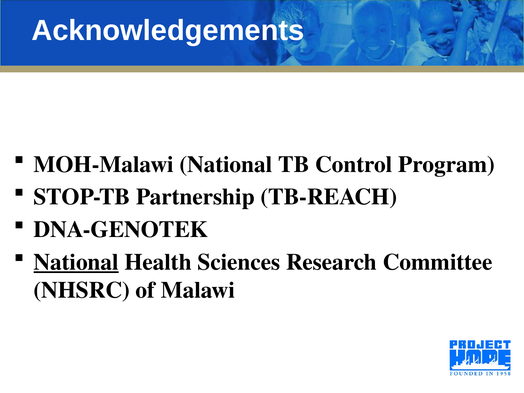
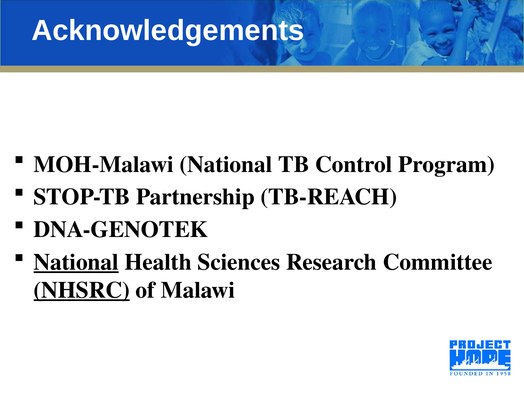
NHSRC underline: none -> present (82, 290)
